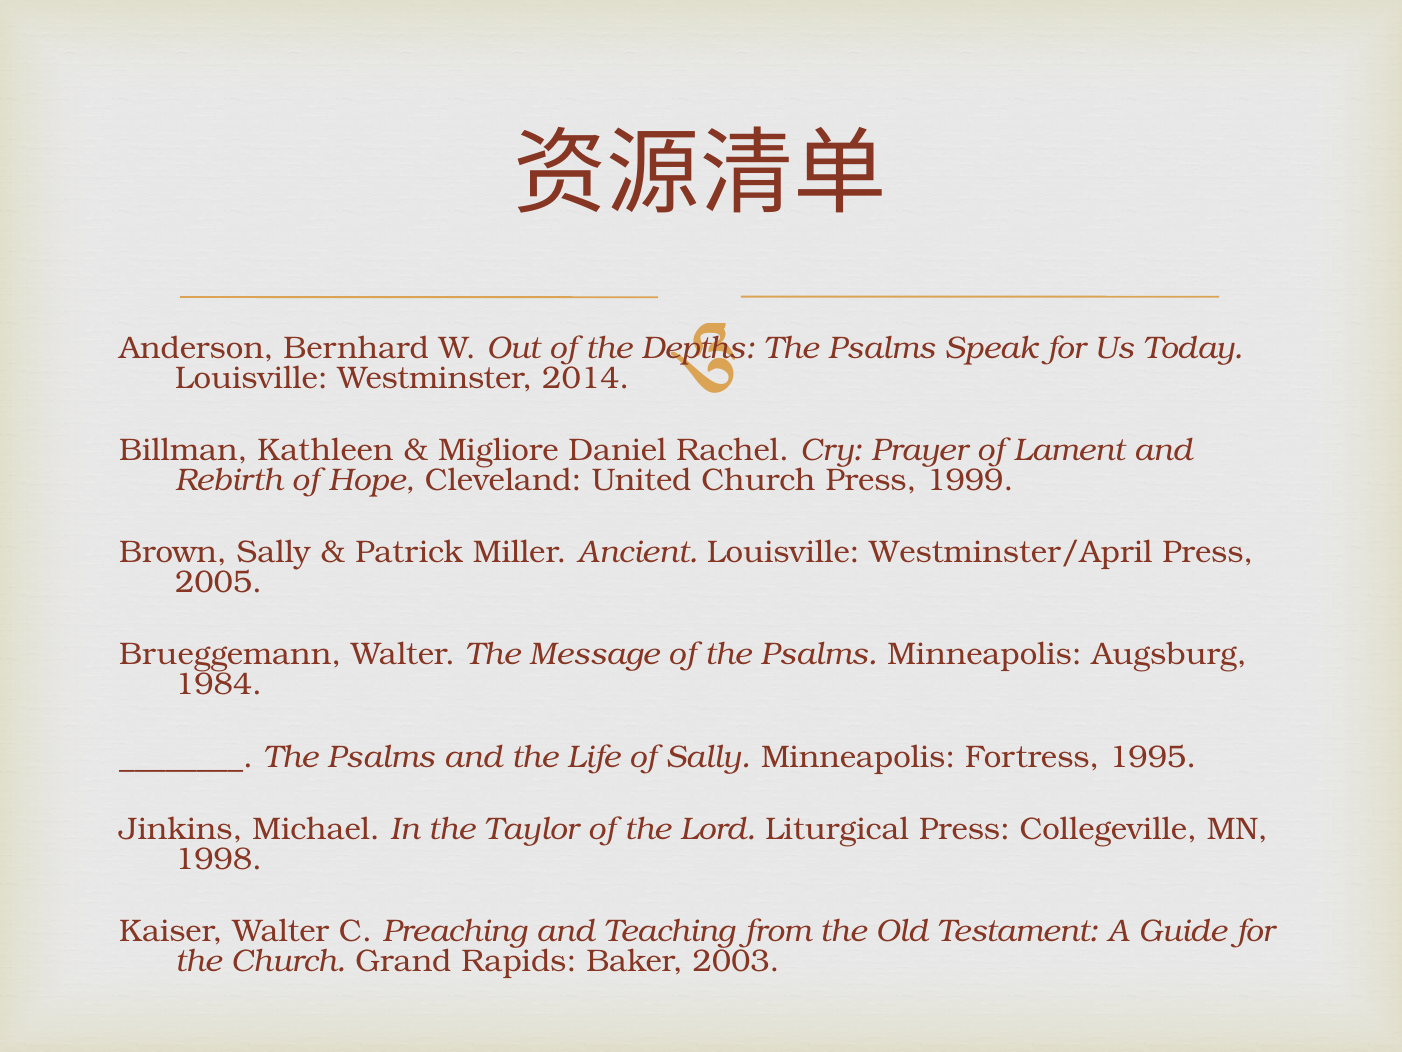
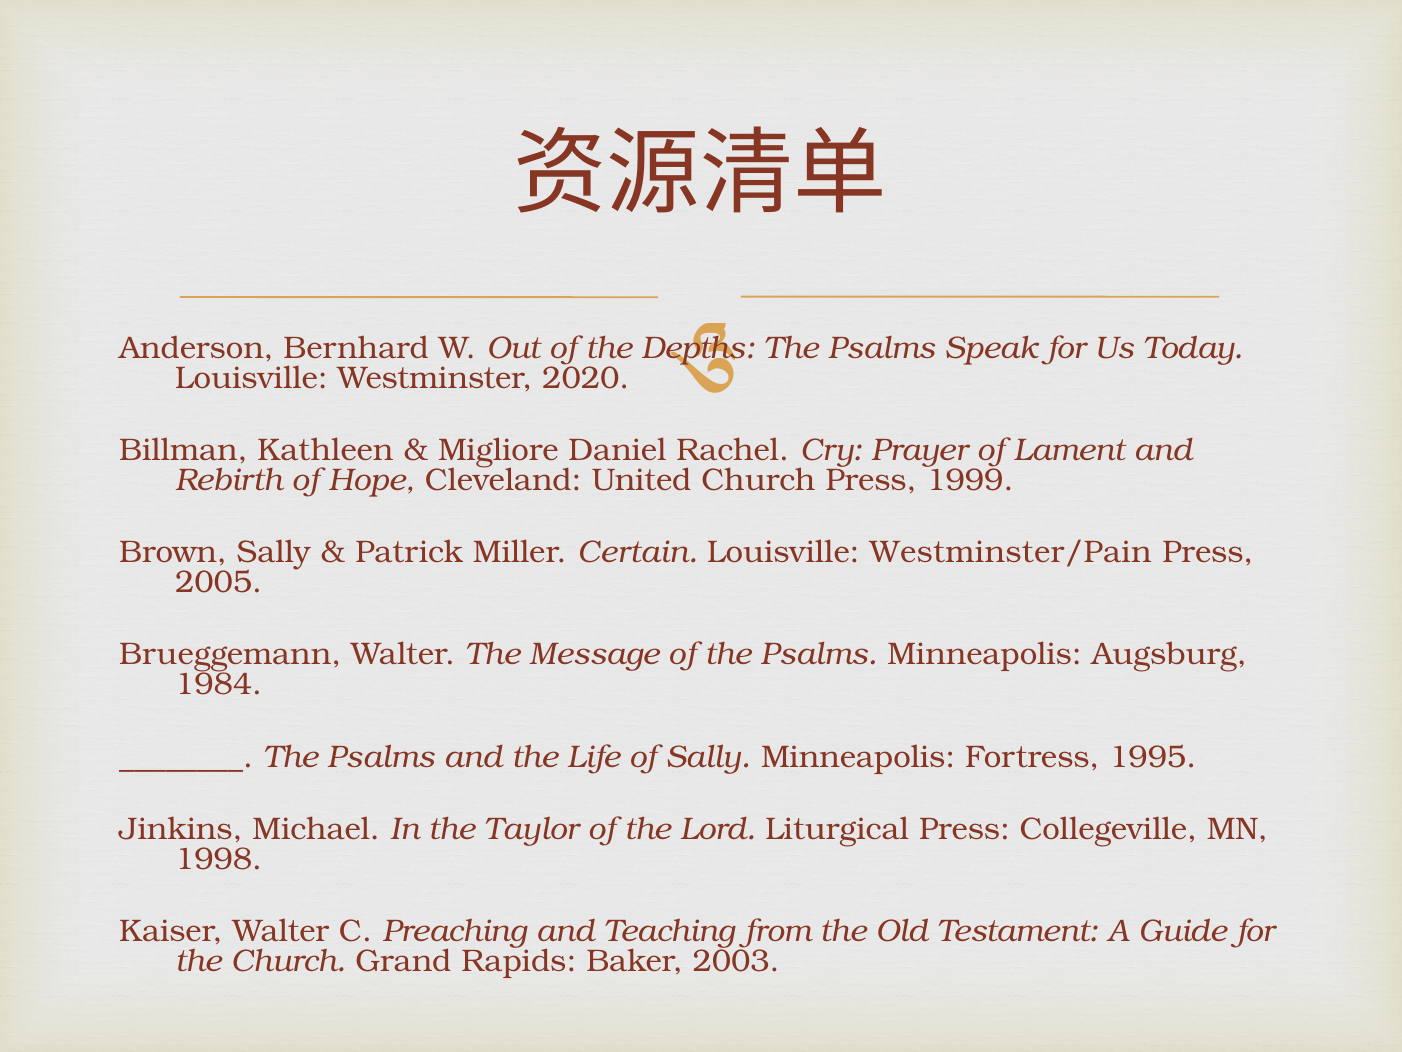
2014: 2014 -> 2020 (586, 378)
Ancient: Ancient -> Certain (638, 552)
Westminster/April: Westminster/April -> Westminster/Pain (1011, 552)
